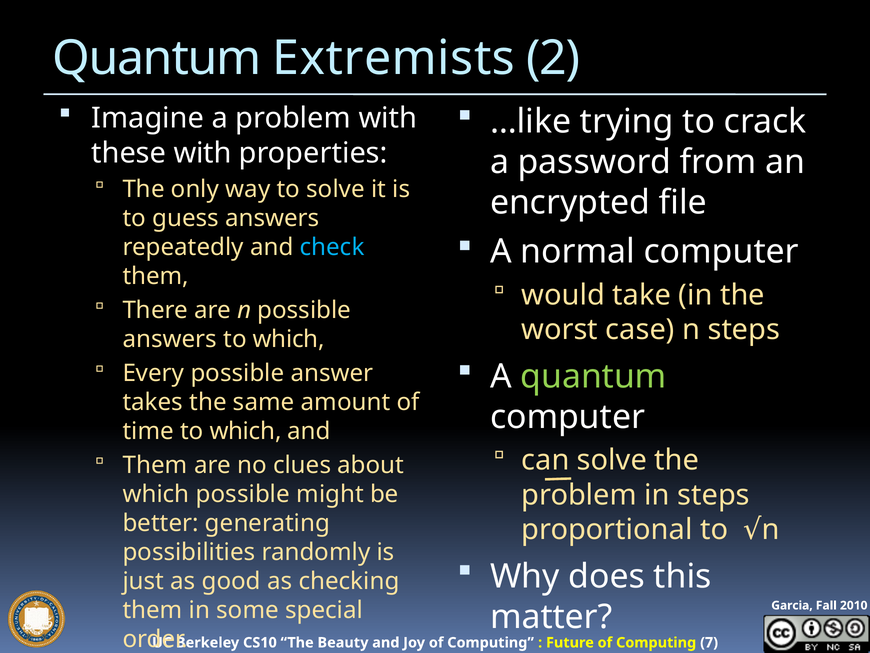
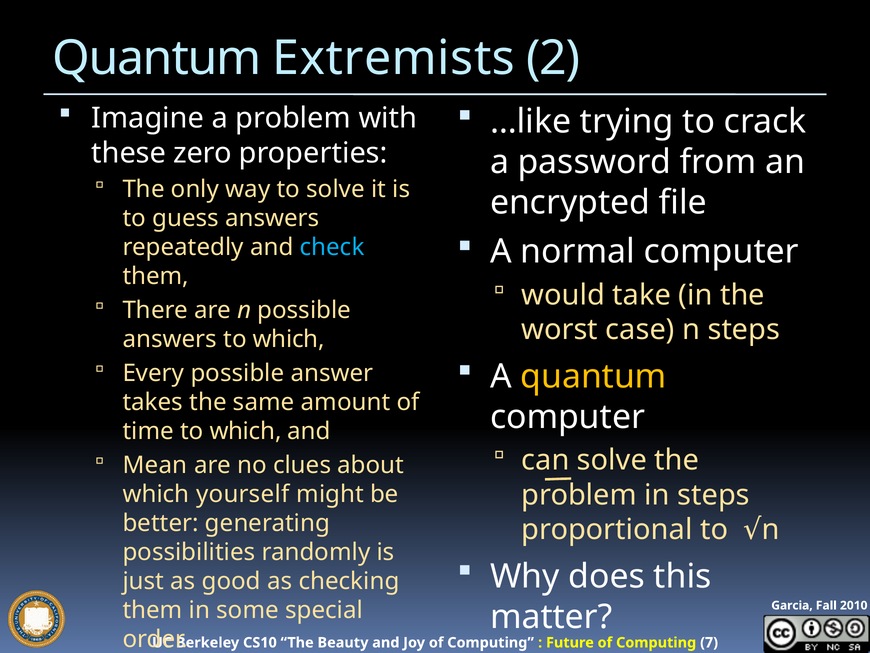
these with: with -> zero (203, 153)
quantum colour: light green -> yellow (593, 376)
Them: Them -> Mean (155, 465)
which possible: possible -> yourself (243, 494)
